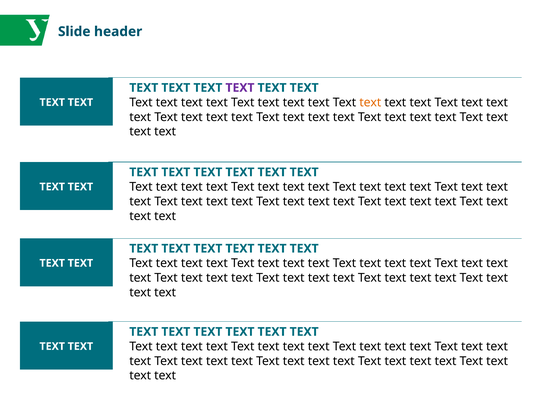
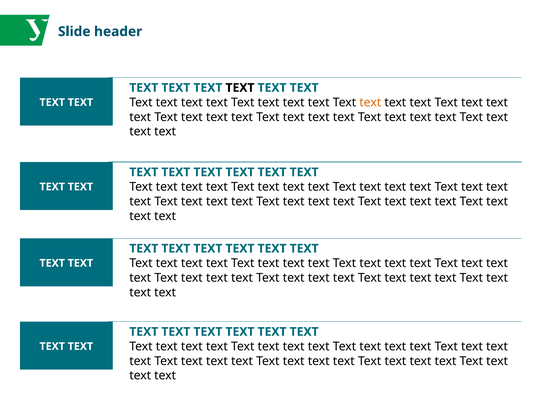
TEXT colour: purple -> black (240, 88)
